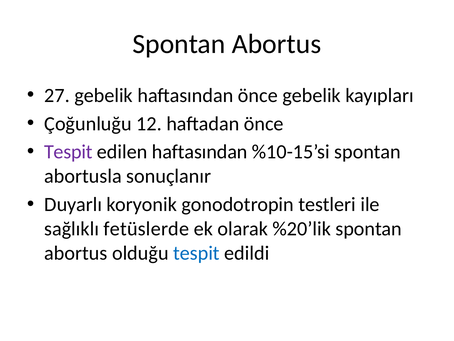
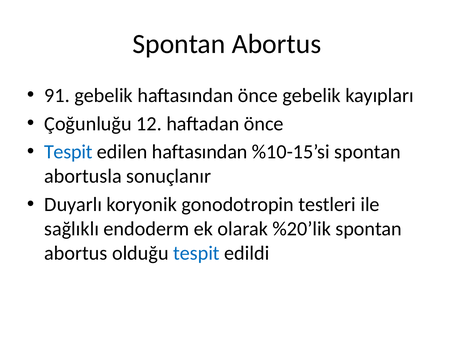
27: 27 -> 91 (57, 95)
Tespit colour: purple -> blue (68, 152)
fetüslerde: fetüslerde -> endoderm (146, 228)
